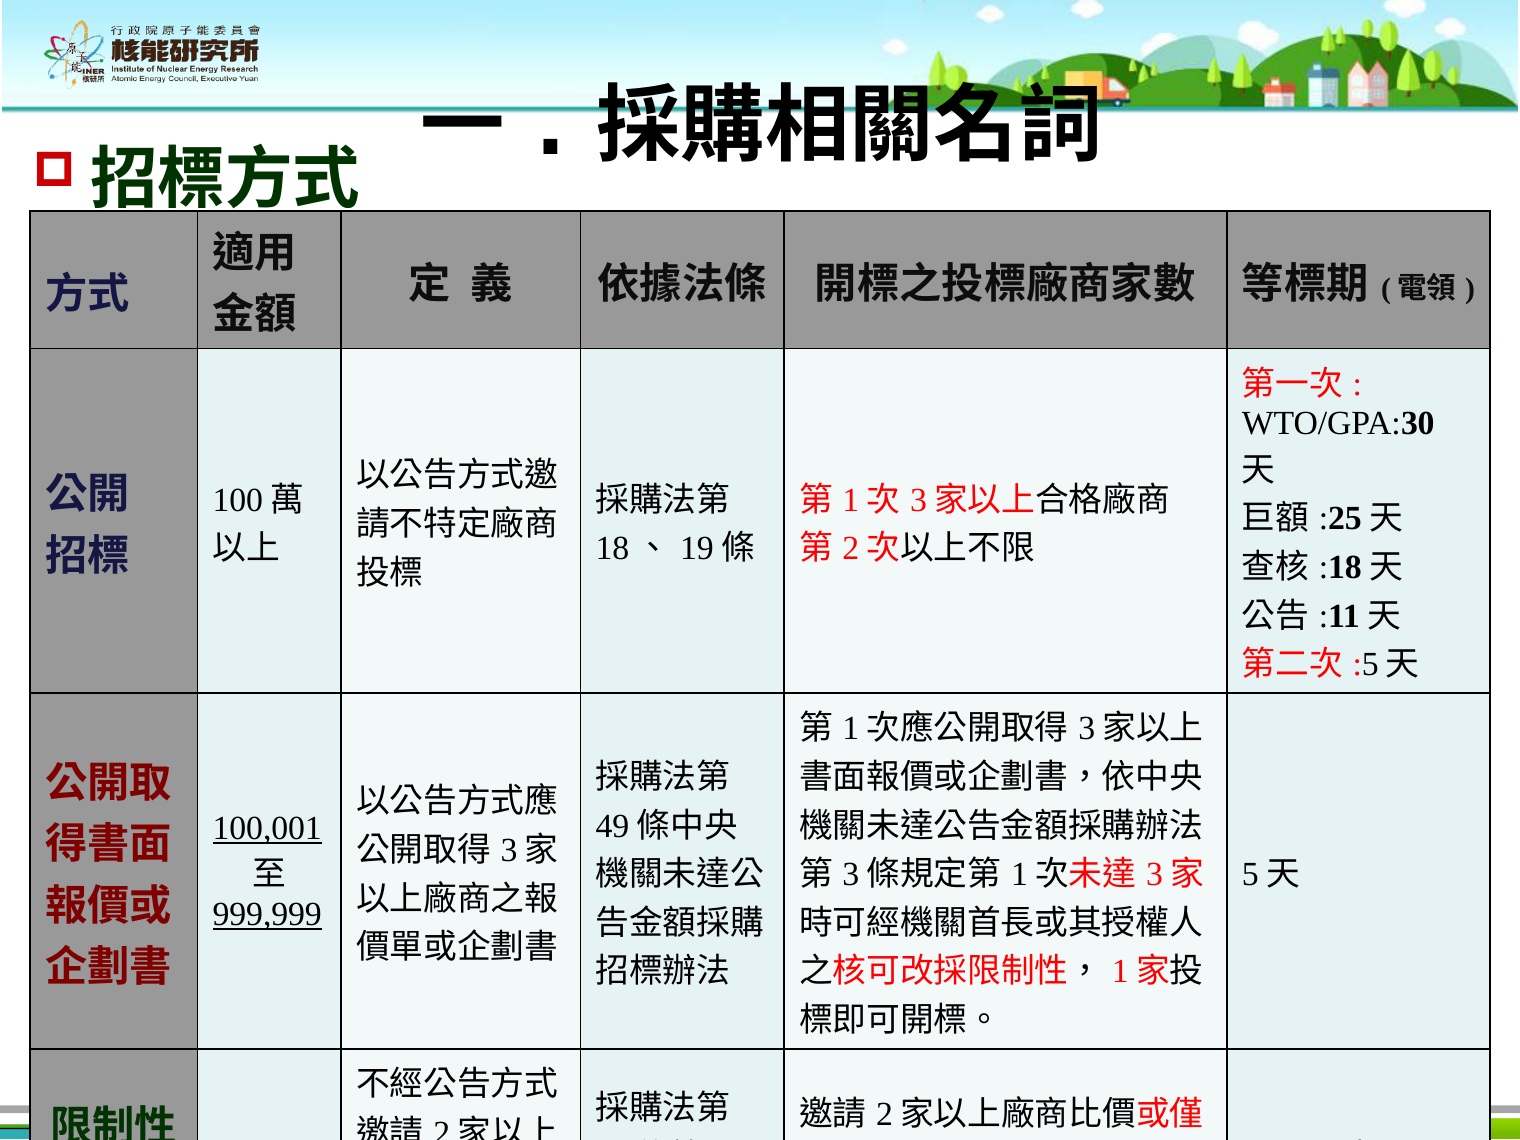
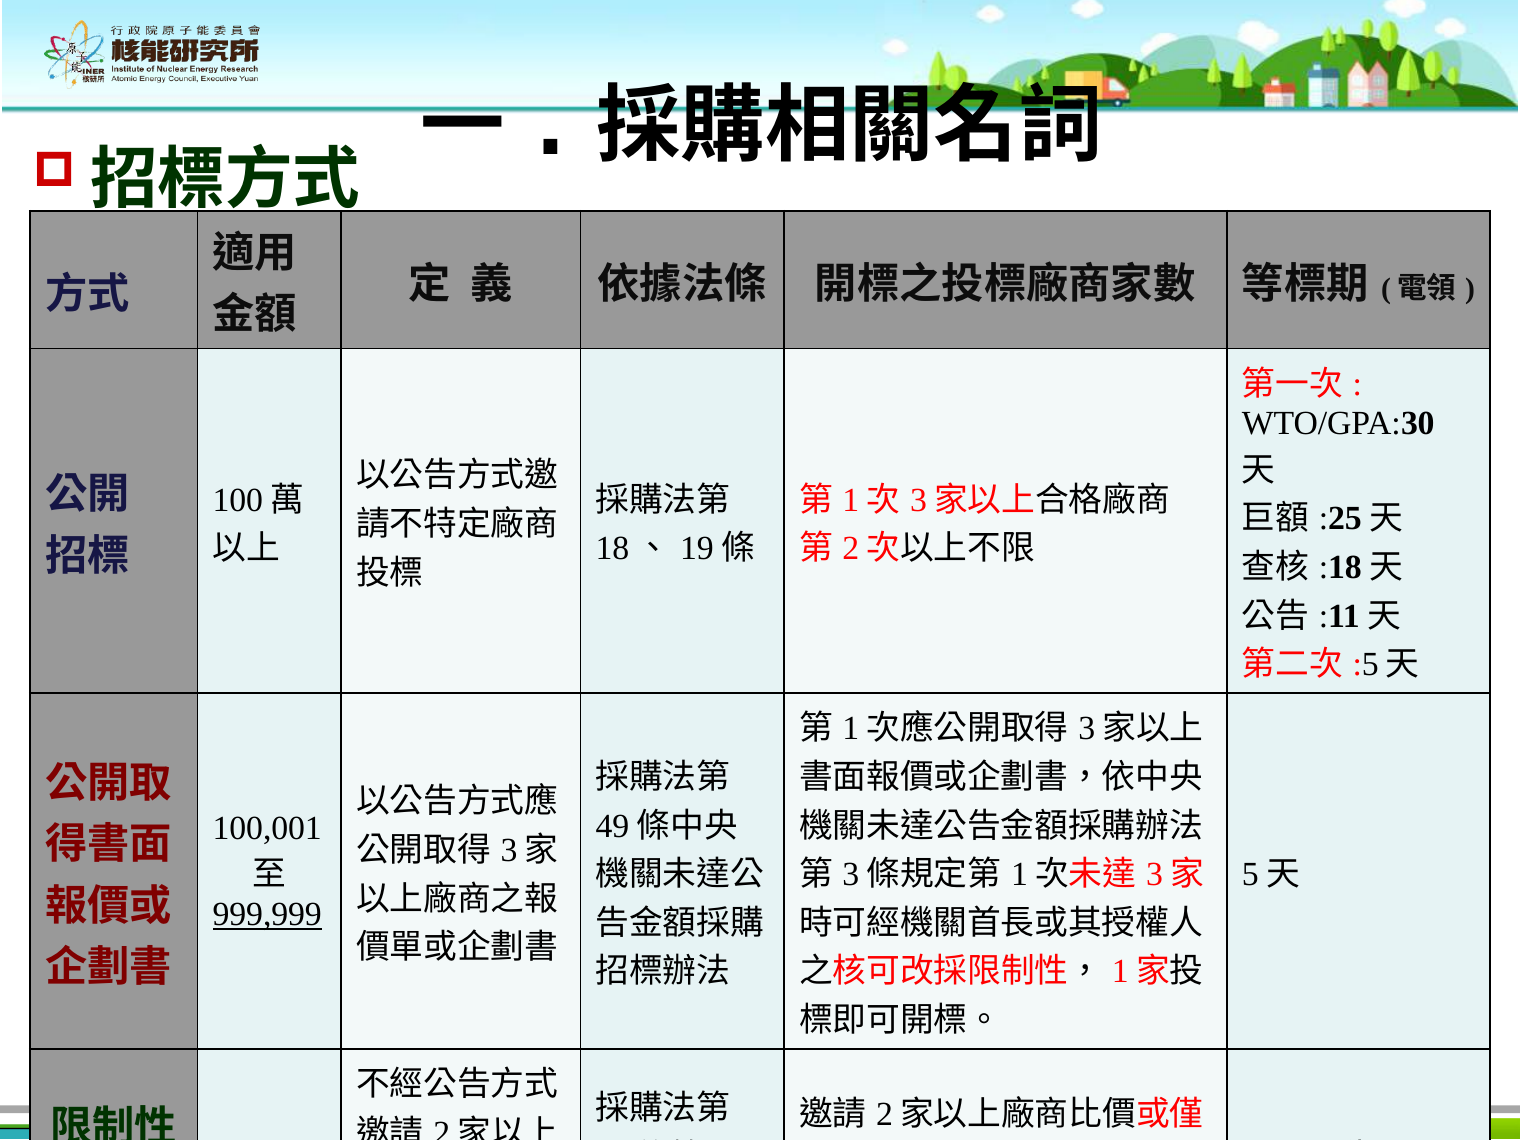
100,001 underline: present -> none (267, 828)
